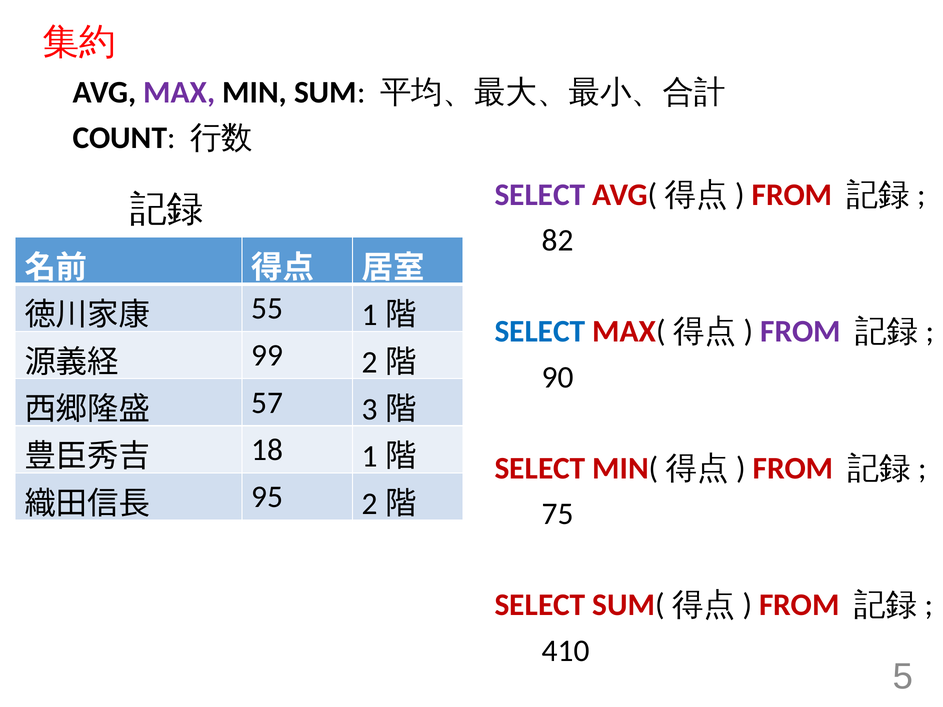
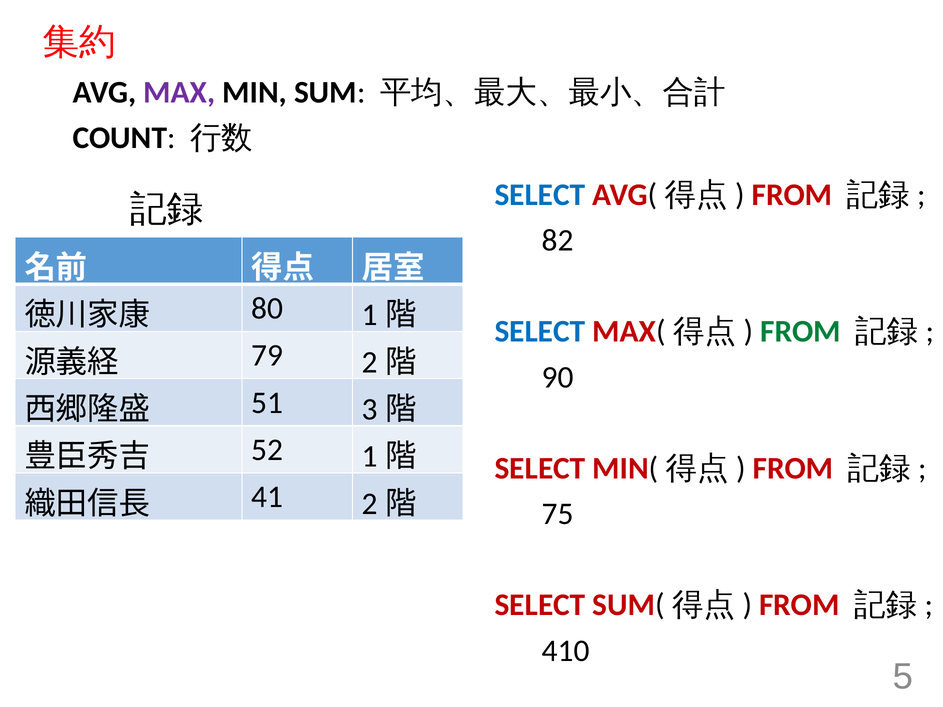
SELECT colour: purple -> blue (540, 195)
55: 55 -> 80 (267, 309)
FROM colour: purple -> green (800, 332)
99: 99 -> 79 (267, 356)
57: 57 -> 51 (267, 403)
18: 18 -> 52 (267, 450)
95: 95 -> 41 (267, 497)
